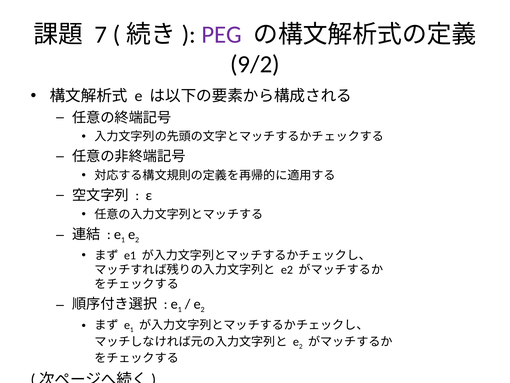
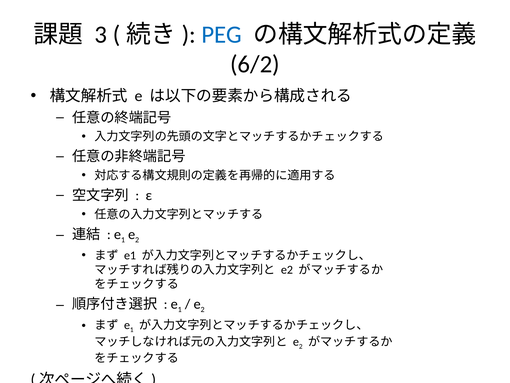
7: 7 -> 3 (101, 34)
PEG colour: purple -> blue (222, 34)
9/2: 9/2 -> 6/2 (255, 64)
